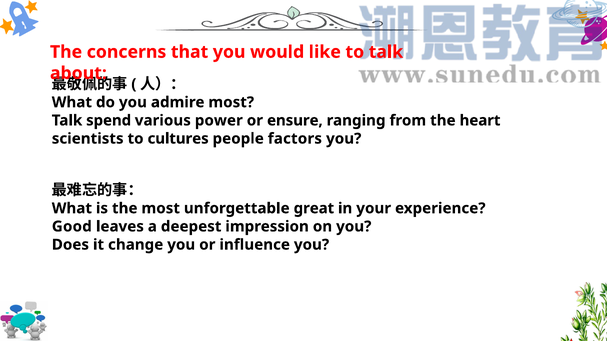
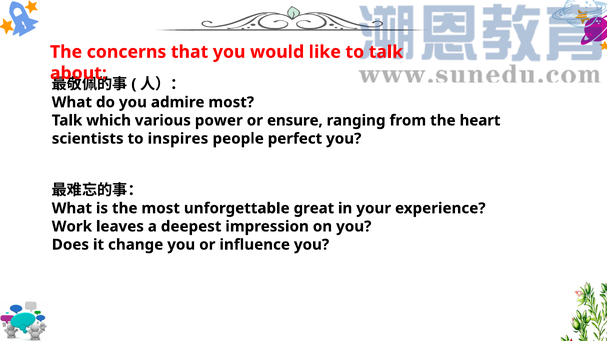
spend: spend -> which (109, 121)
cultures: cultures -> inspires (178, 139)
factors: factors -> perfect (295, 139)
Good: Good -> Work (72, 227)
